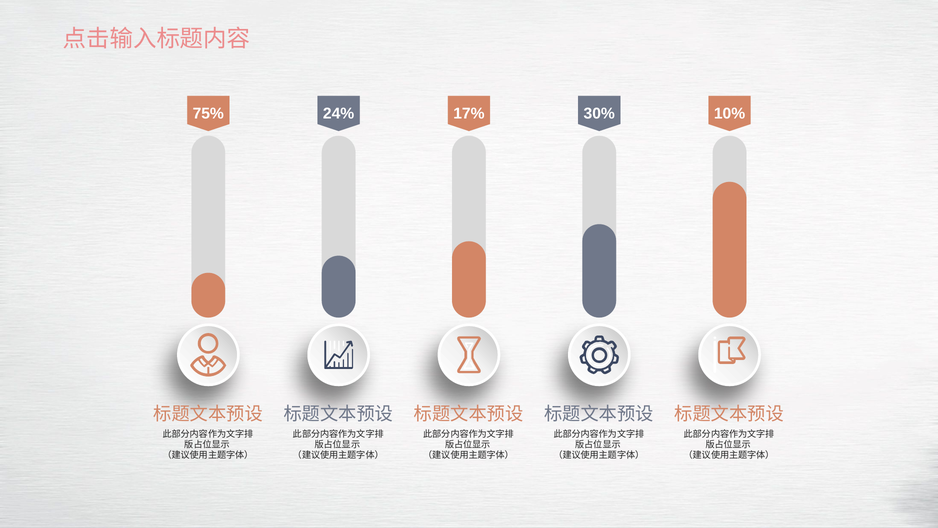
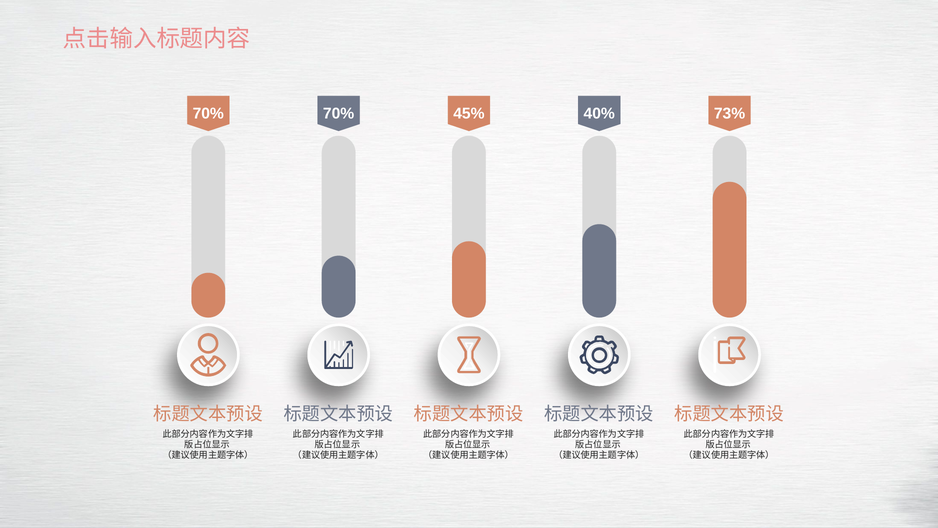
75%: 75% -> 70% (208, 113)
24%: 24% -> 70% (339, 113)
17%: 17% -> 45% (469, 113)
30%: 30% -> 40% (599, 113)
10%: 10% -> 73% (730, 113)
